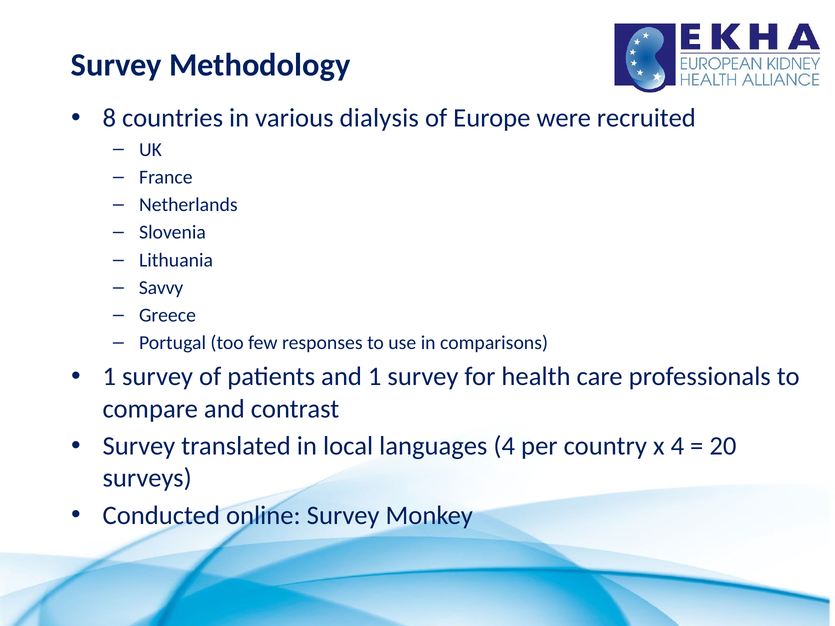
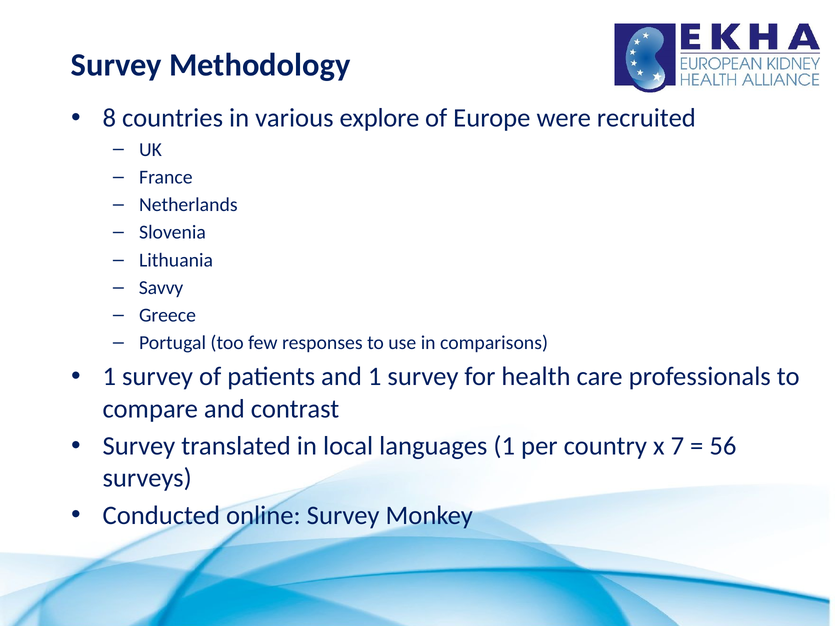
dialysis: dialysis -> explore (379, 118)
languages 4: 4 -> 1 (504, 446)
x 4: 4 -> 7 (677, 446)
20: 20 -> 56 (723, 446)
